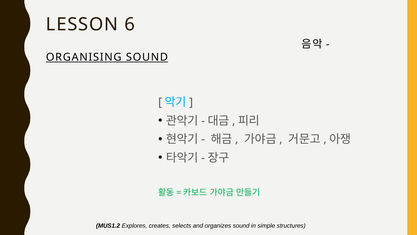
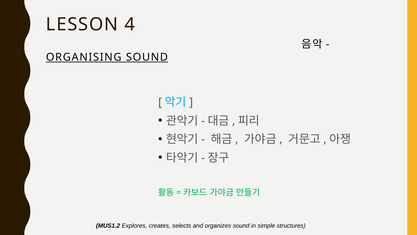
6: 6 -> 4 (130, 24)
